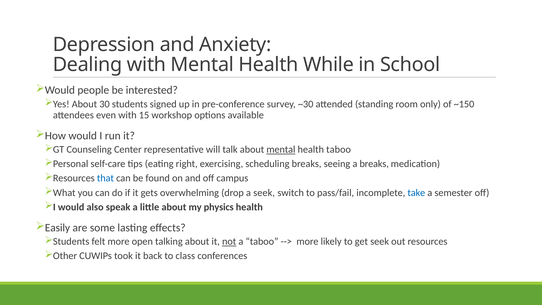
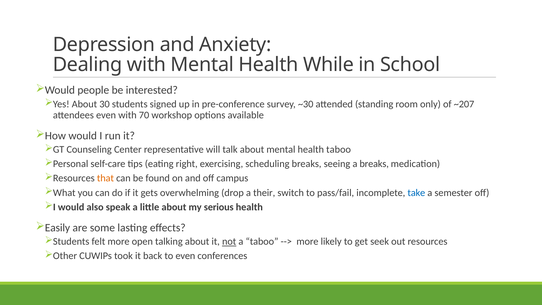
~150: ~150 -> ~207 (464, 104)
15: 15 -> 70 (144, 115)
mental underline: present -> none (281, 149)
that colour: blue -> orange (105, 178)
a seek: seek -> their (264, 193)
physics: physics -> serious (219, 207)
to class: class -> even (185, 256)
